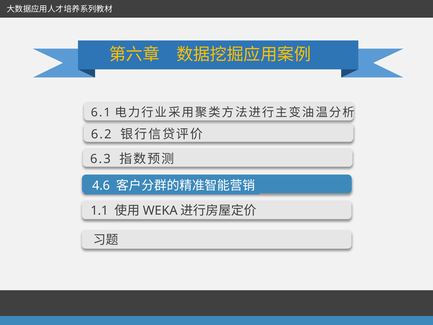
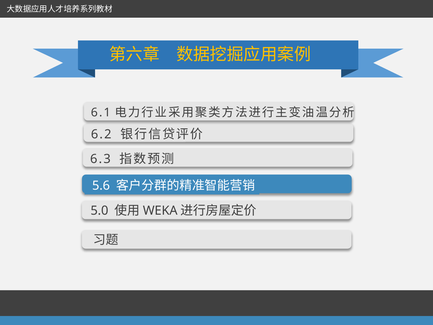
4.6: 4.6 -> 5.6 (101, 186)
1.1: 1.1 -> 5.0 (99, 211)
